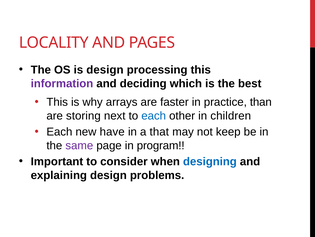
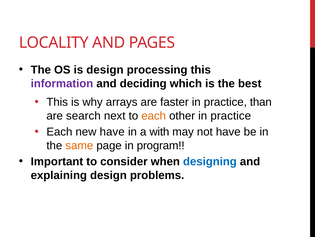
storing: storing -> search (83, 116)
each colour: blue -> orange (154, 116)
other in children: children -> practice (231, 116)
that: that -> with (159, 131)
not keep: keep -> have (228, 131)
same colour: purple -> orange (79, 145)
